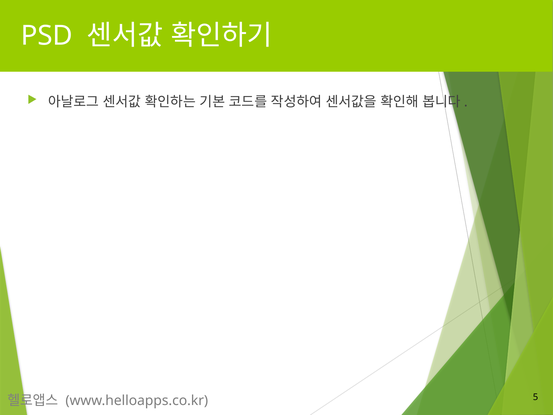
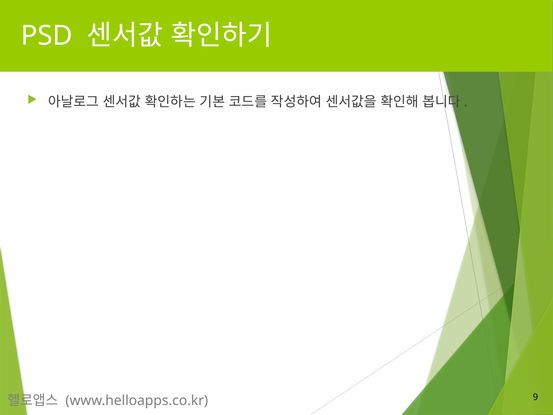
5: 5 -> 9 (536, 397)
